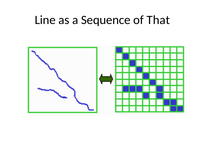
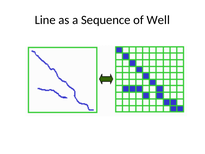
That: That -> Well (158, 20)
